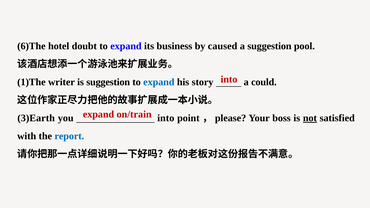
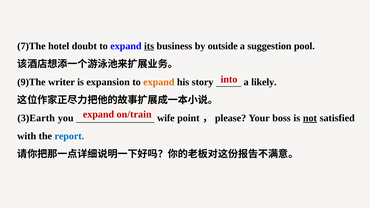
6)The: 6)The -> 7)The (31, 46)
its underline: none -> present (149, 46)
caused: caused -> outside (223, 46)
1)The: 1)The -> 9)The (31, 82)
is suggestion: suggestion -> expansion (108, 82)
expand colour: blue -> orange (159, 82)
could: could -> likely (264, 82)
you into: into -> wife (166, 118)
